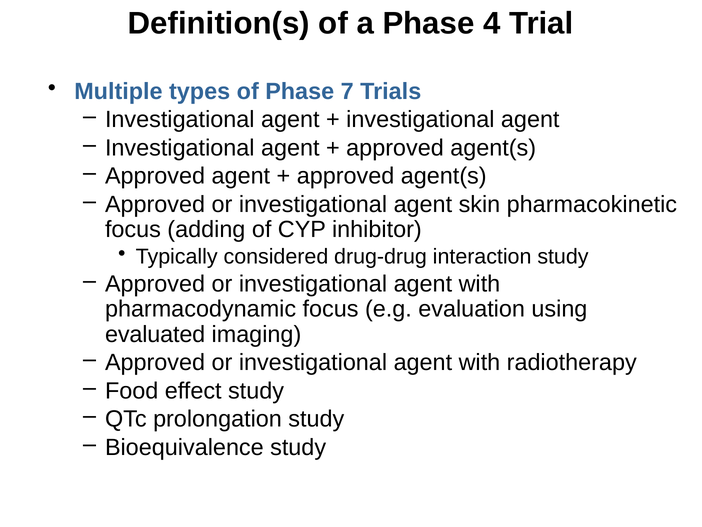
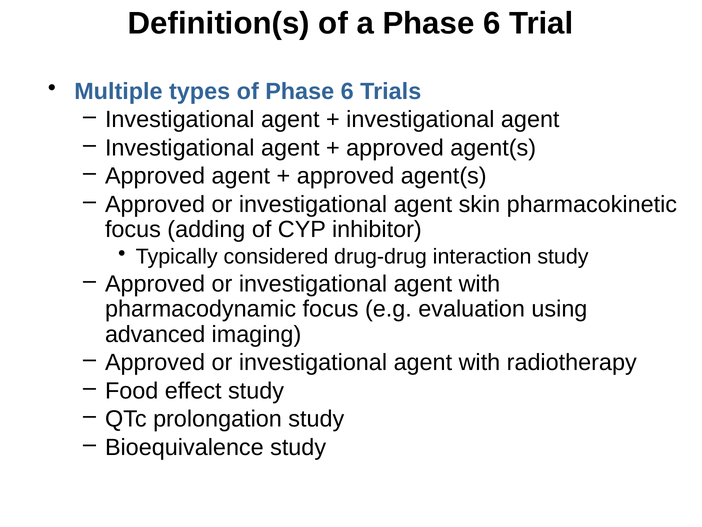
a Phase 4: 4 -> 6 (492, 23)
of Phase 7: 7 -> 6 (347, 91)
evaluated: evaluated -> advanced (155, 334)
